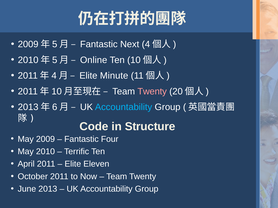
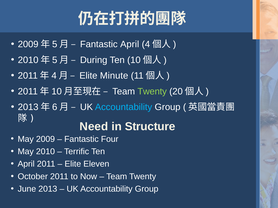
Fantastic Next: Next -> April (130, 44)
Online: Online -> During (94, 60)
Twenty colour: pink -> light green (152, 92)
Code: Code -> Need (94, 127)
